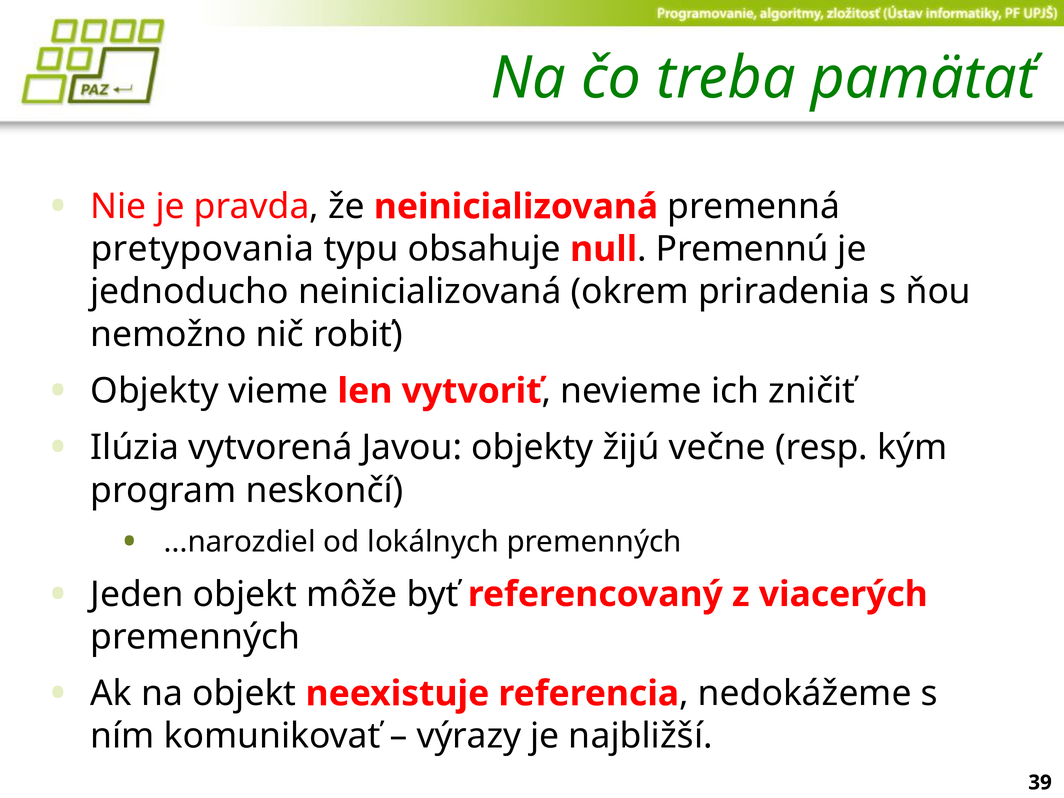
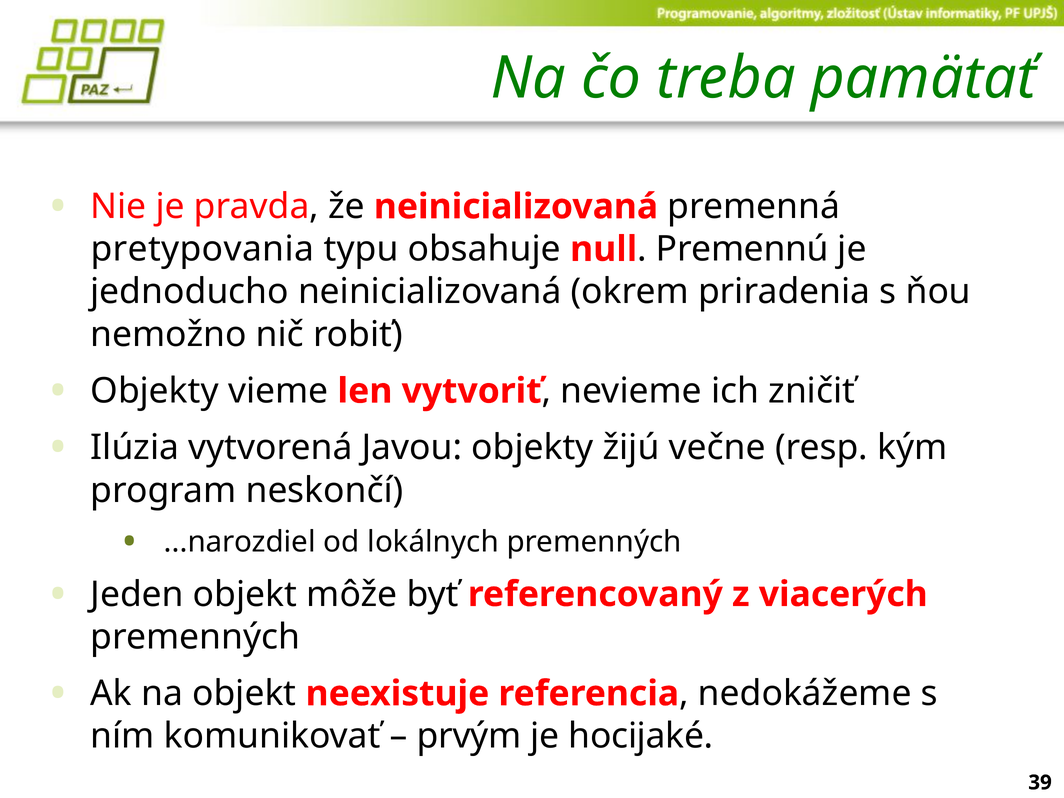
výrazy: výrazy -> prvým (469, 736)
najbližší: najbližší -> hocijaké (641, 736)
